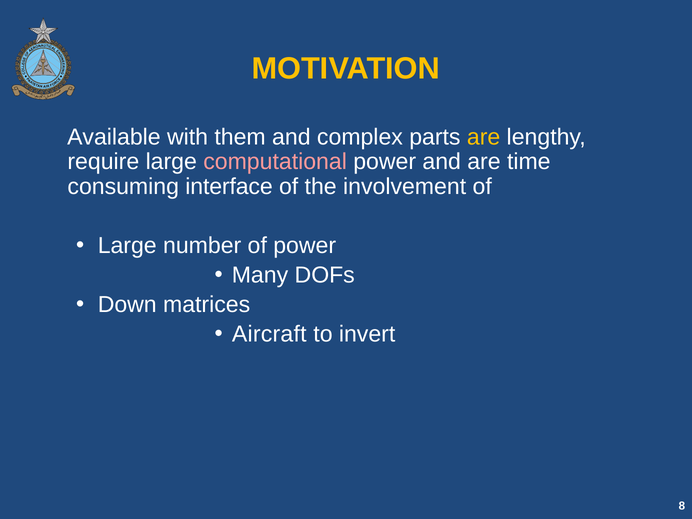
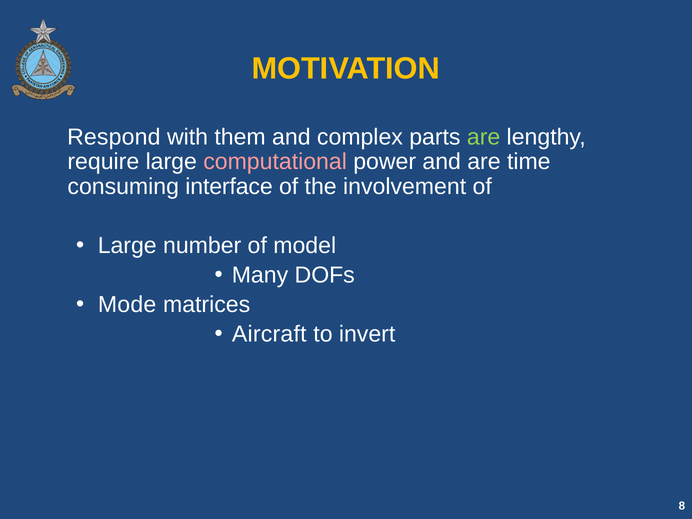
Available: Available -> Respond (114, 137)
are colour: yellow -> light green (484, 137)
of power: power -> model (305, 246)
Down: Down -> Mode (127, 305)
